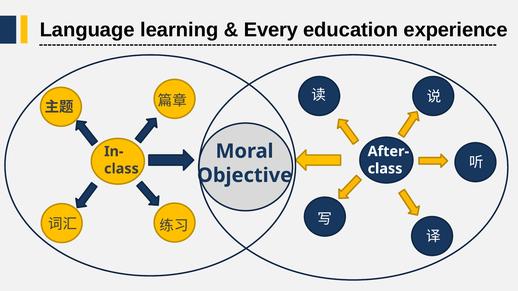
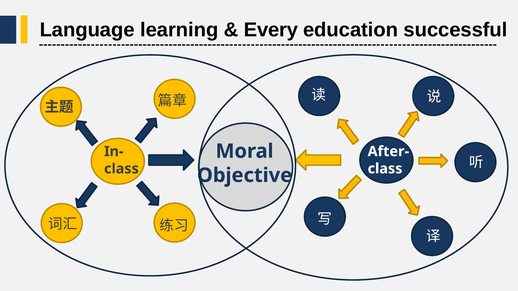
experience: experience -> successful (456, 30)
